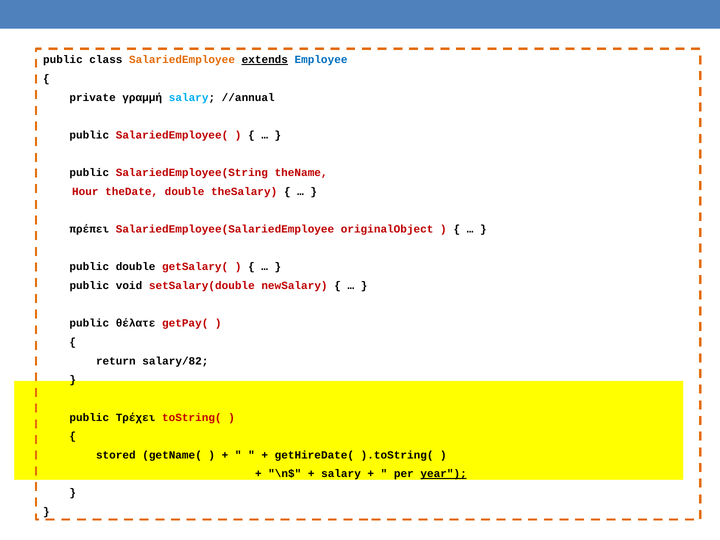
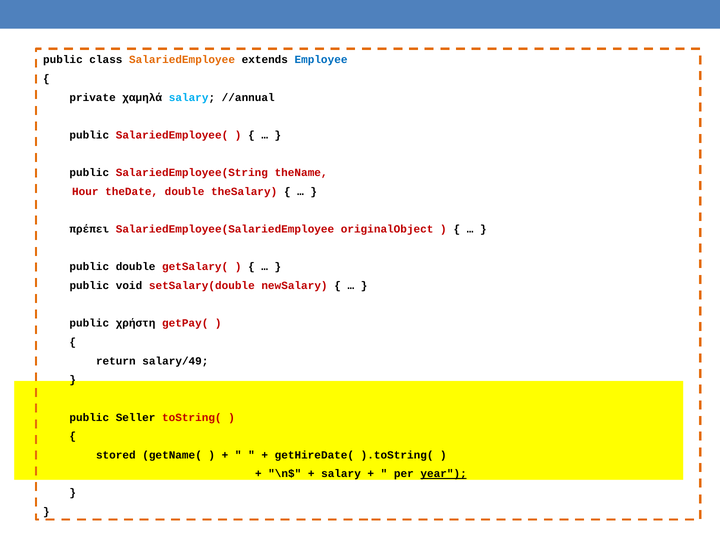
extends underline: present -> none (265, 60)
γραμμή: γραμμή -> χαμηλά (142, 97)
θέλατε: θέλατε -> χρήστη (136, 323)
salary/82: salary/82 -> salary/49 (175, 361)
Τρέχει: Τρέχει -> Seller (136, 417)
